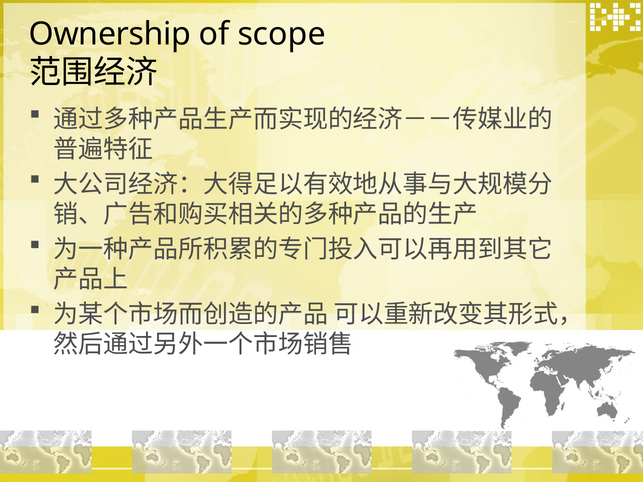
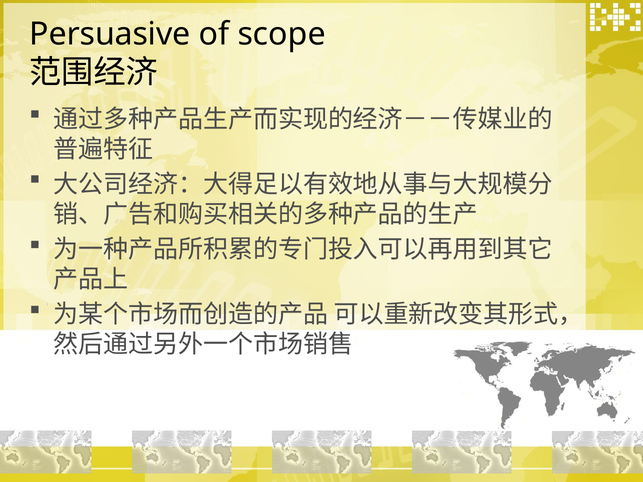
Ownership: Ownership -> Persuasive (110, 34)
